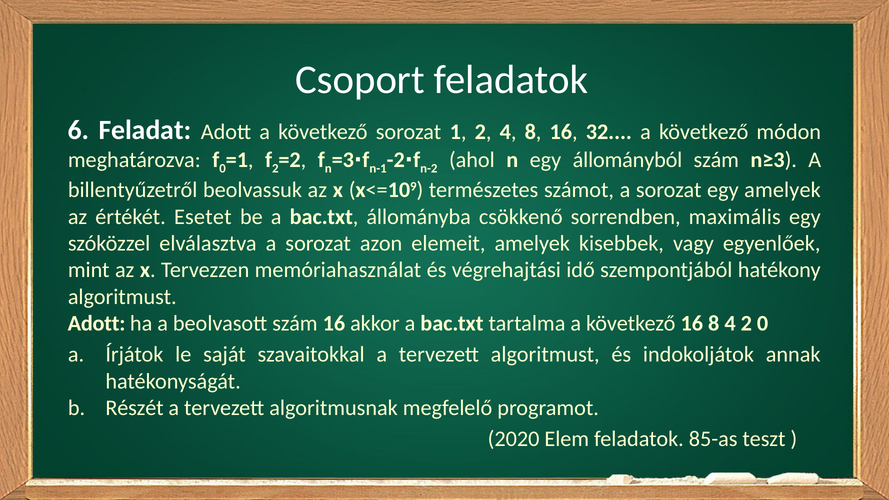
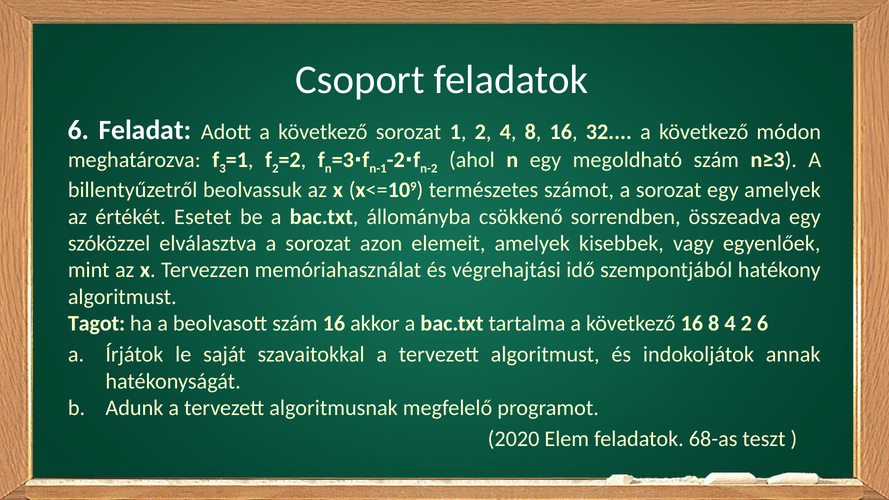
állományból: állományból -> megoldható (627, 160)
0: 0 -> 3 (223, 168)
maximális: maximális -> összeadva (735, 217)
Adott: Adott -> Tagot (97, 324)
2 0: 0 -> 6 (763, 324)
Részét: Részét -> Adunk (134, 408)
85-as: 85-as -> 68-as (713, 439)
